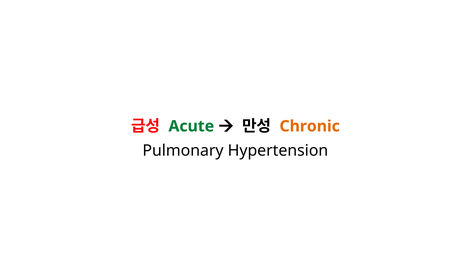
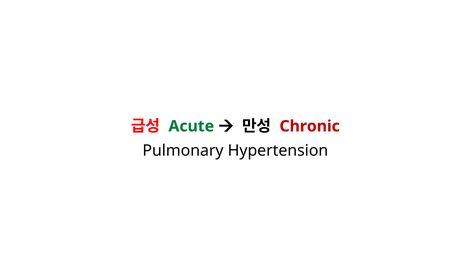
Chronic colour: orange -> red (310, 126)
